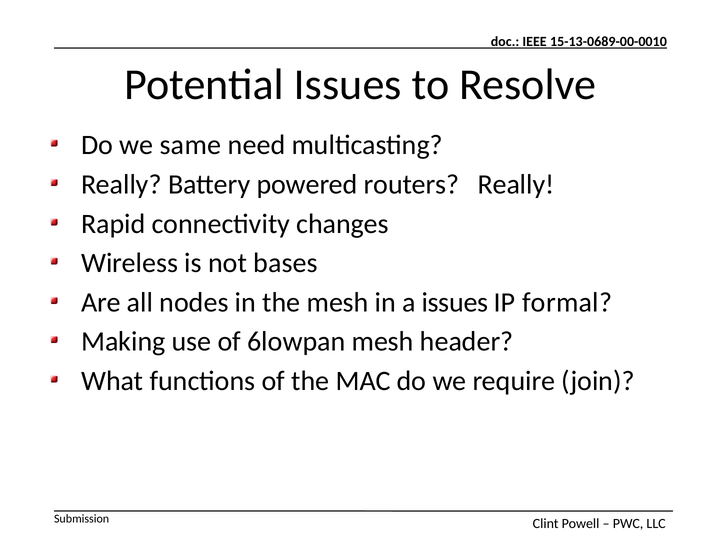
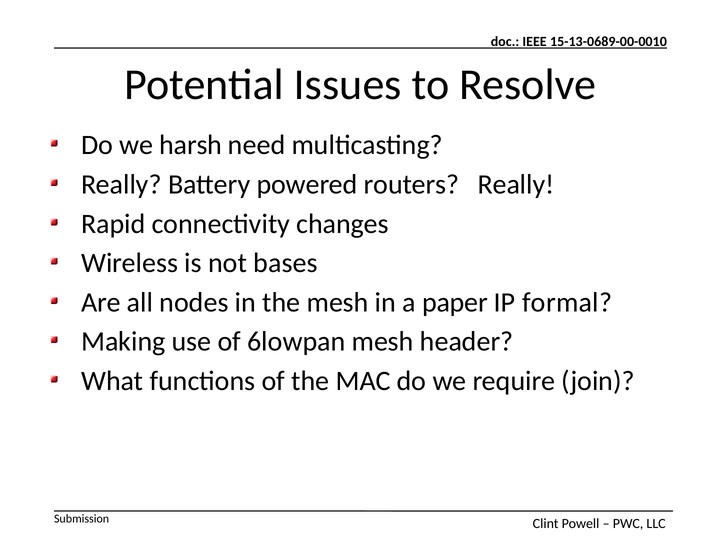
same: same -> harsh (191, 145)
a issues: issues -> paper (455, 302)
